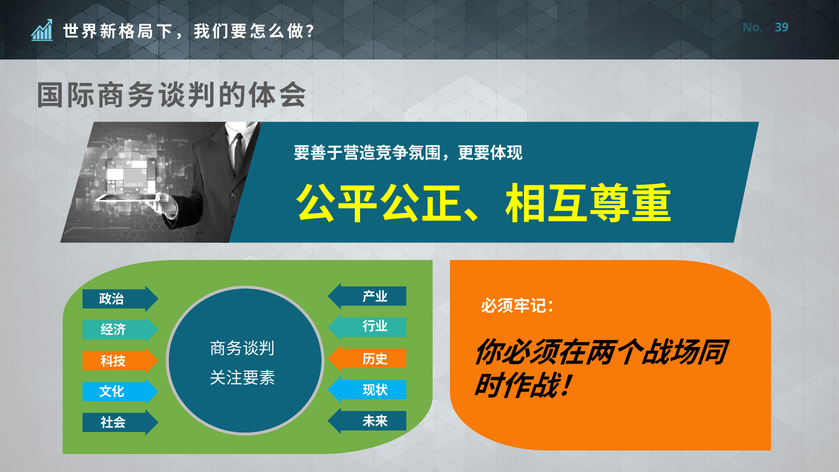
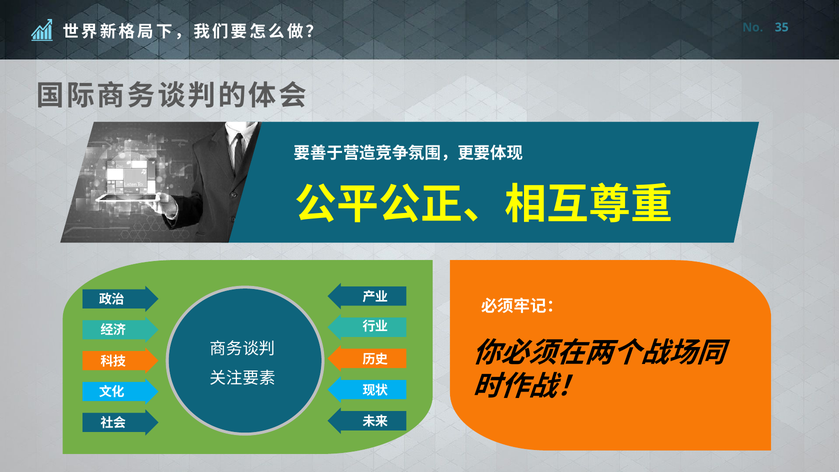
39: 39 -> 35 (782, 27)
